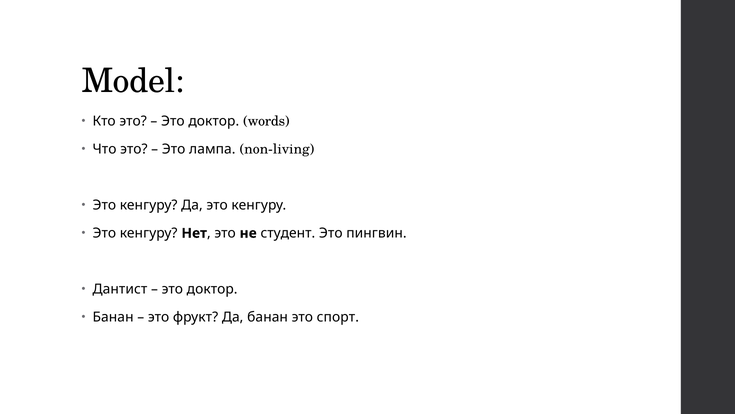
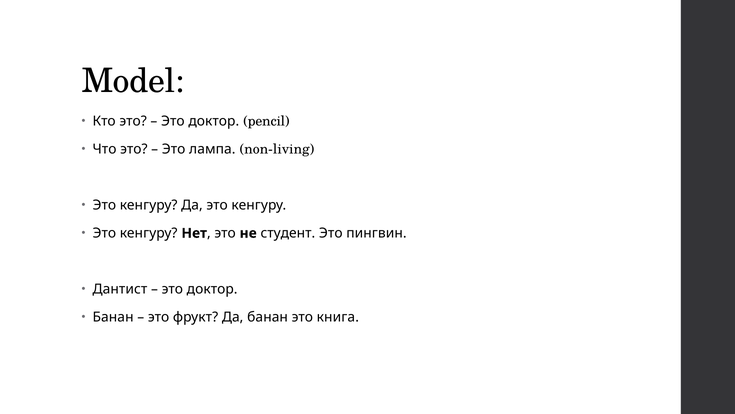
words: words -> pencil (266, 121)
спорт: спорт -> книга (338, 317)
